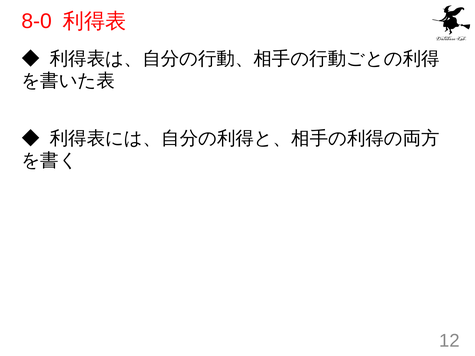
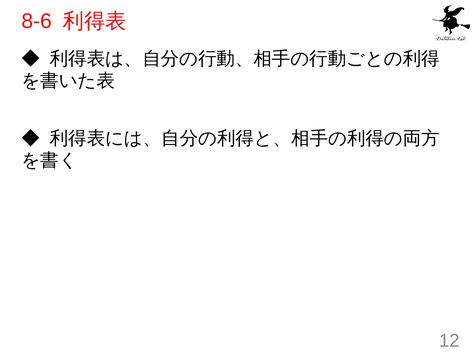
8-0: 8-0 -> 8-6 (37, 21)
